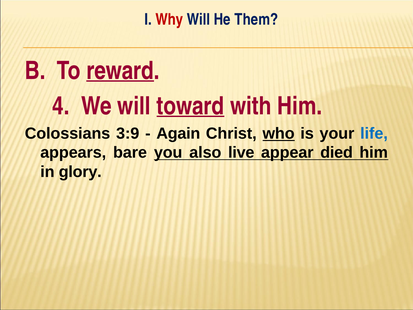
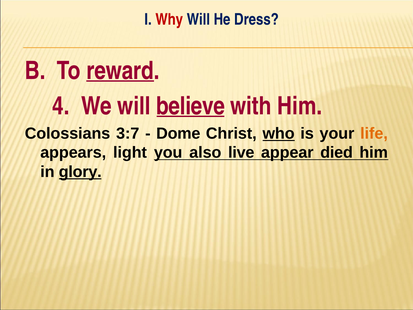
Them: Them -> Dress (257, 20)
toward: toward -> believe (191, 106)
3:9: 3:9 -> 3:7 (128, 133)
Again: Again -> Dome (178, 133)
life colour: blue -> orange (374, 133)
bare: bare -> light (130, 153)
glory underline: none -> present (80, 172)
